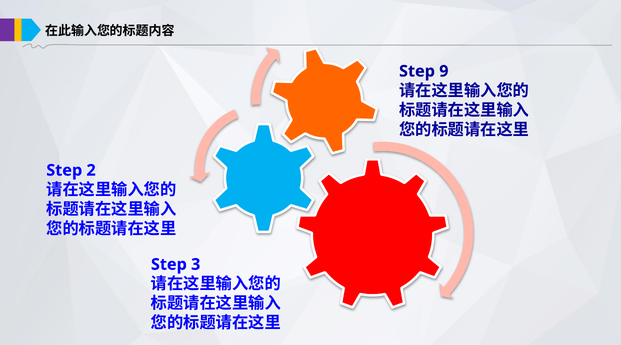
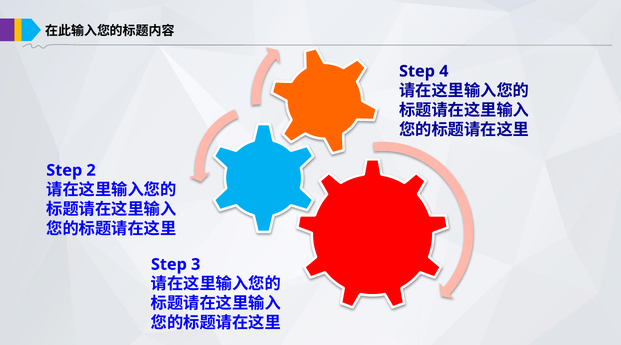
9: 9 -> 4 (444, 71)
